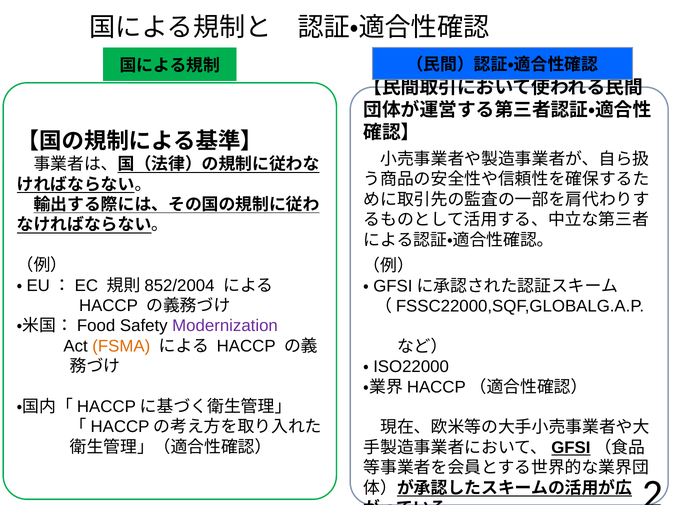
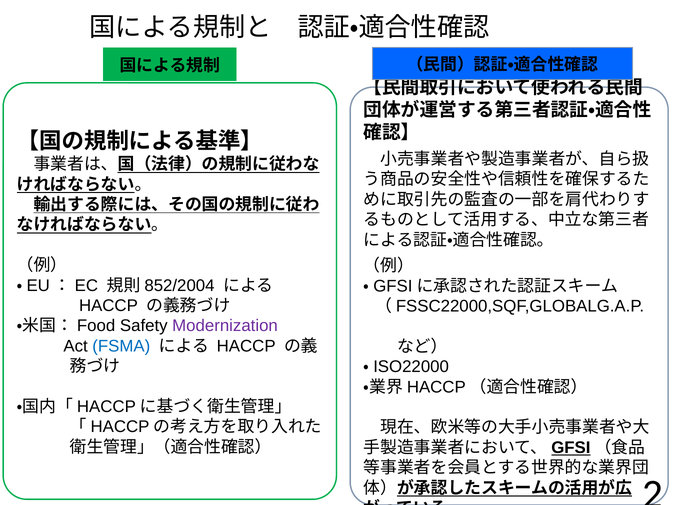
FSMA colour: orange -> blue (121, 346)
